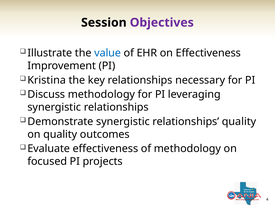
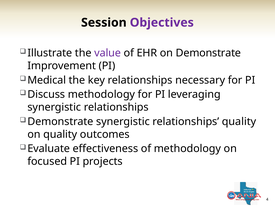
value colour: blue -> purple (108, 53)
on Effectiveness: Effectiveness -> Demonstrate (208, 53)
Kristina: Kristina -> Medical (47, 80)
